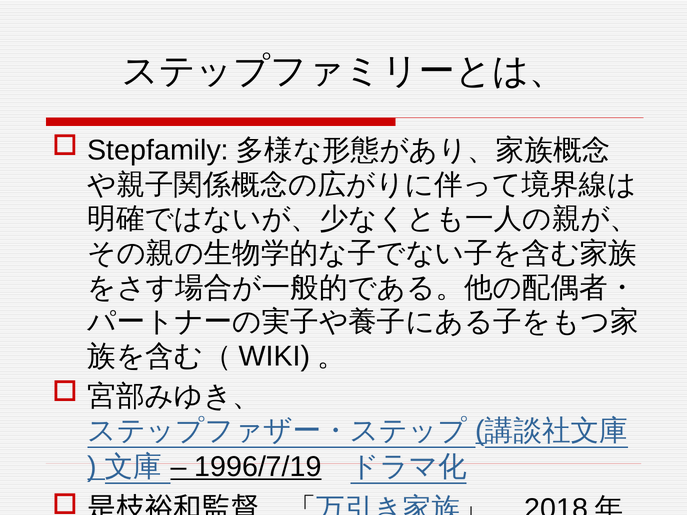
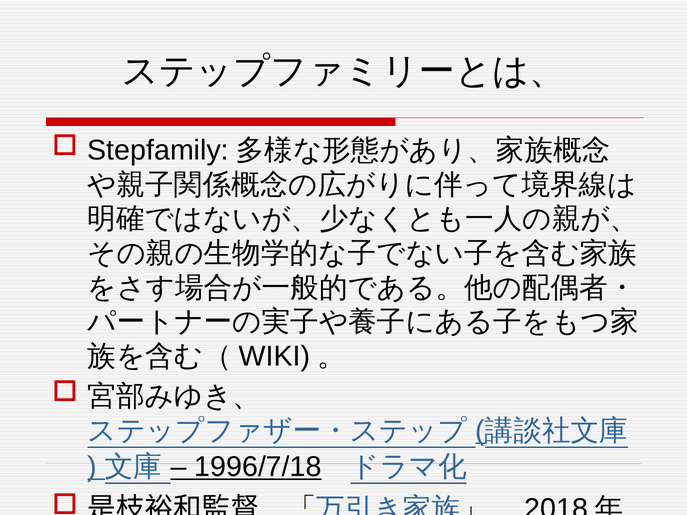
1996/7/19: 1996/7/19 -> 1996/7/18 (258, 467)
